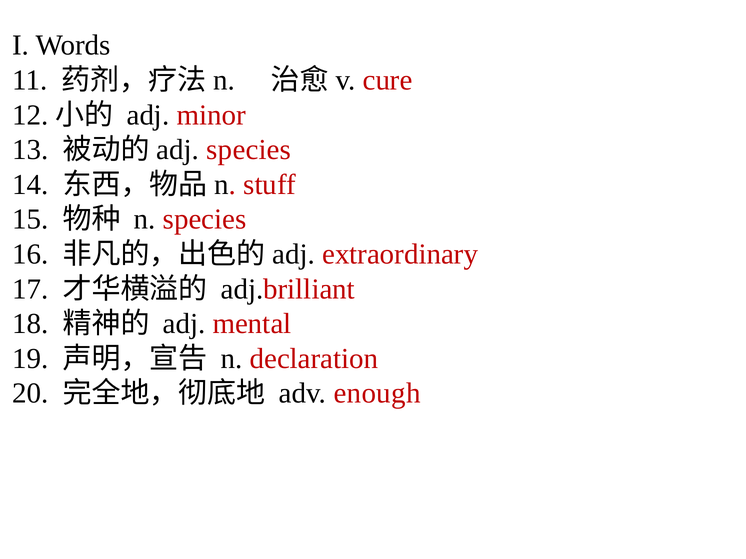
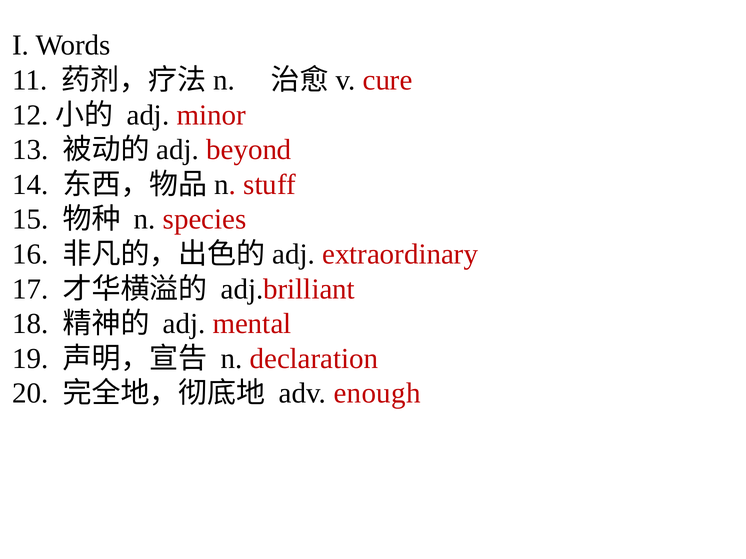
adj species: species -> beyond (249, 150)
